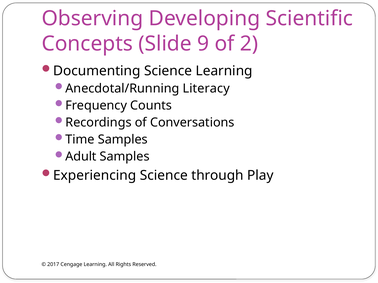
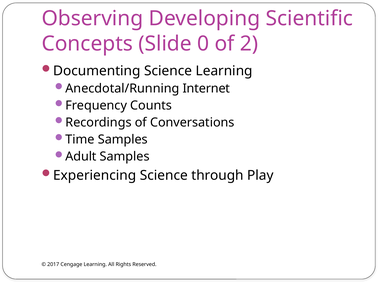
9: 9 -> 0 (203, 44)
Literacy: Literacy -> Internet (206, 89)
